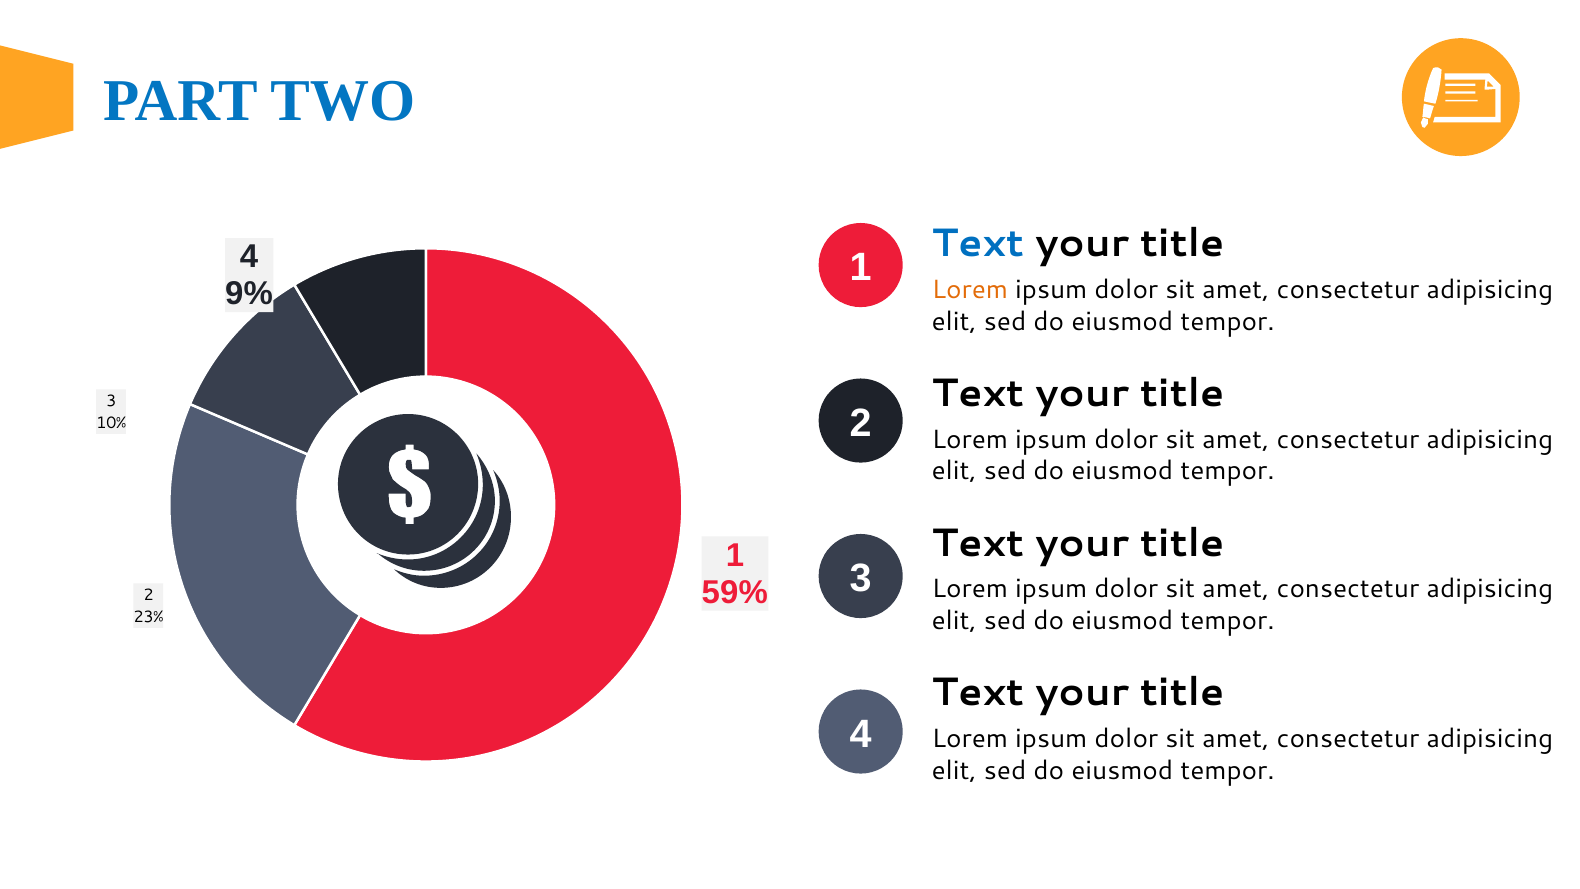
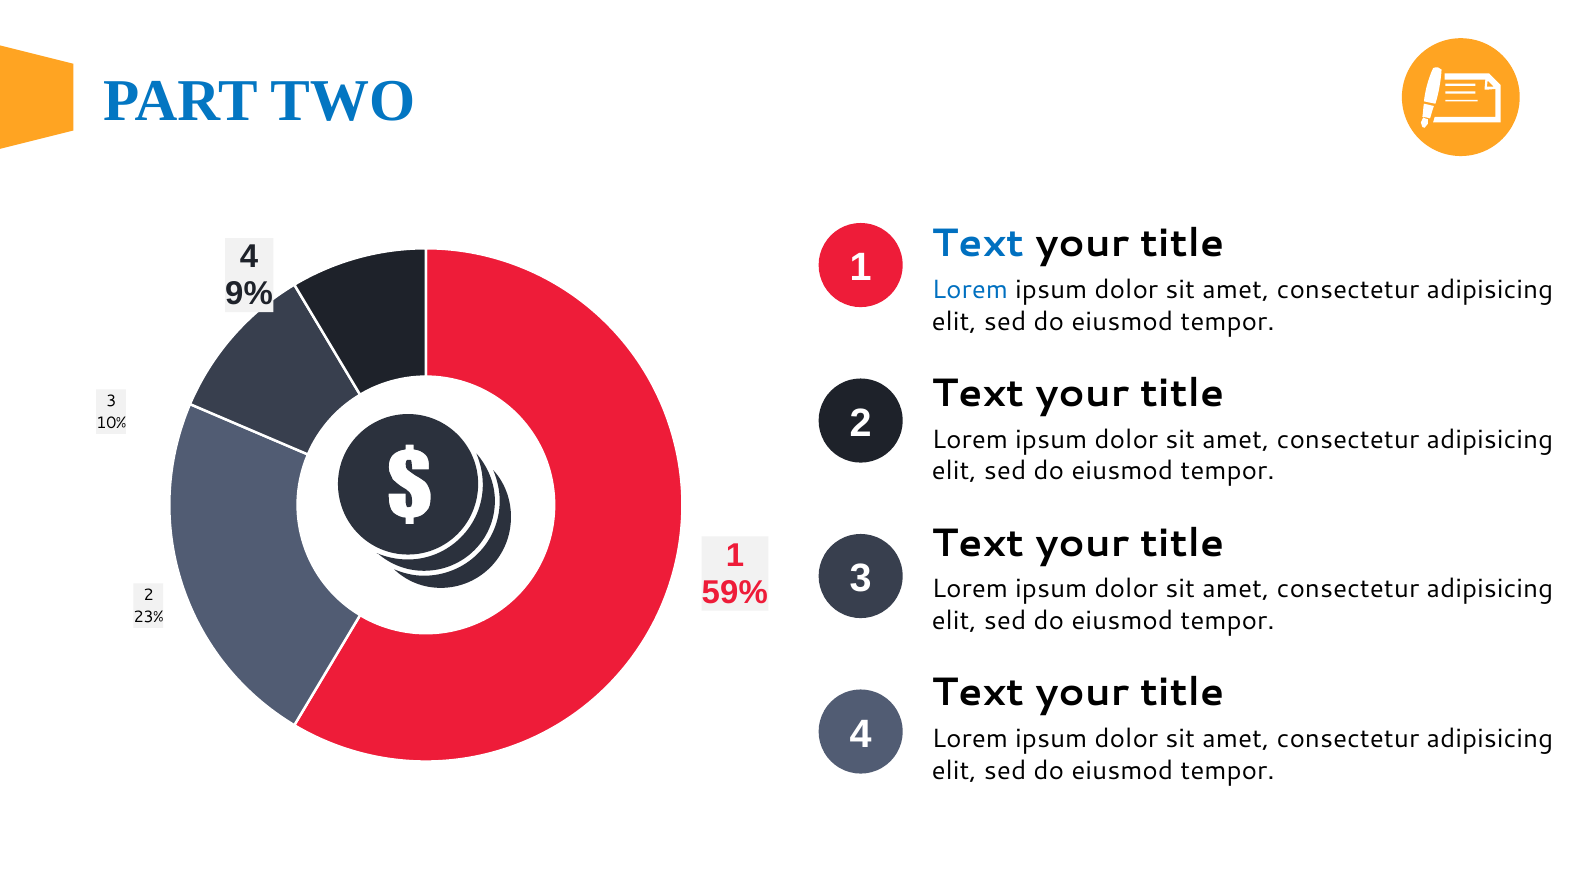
Lorem colour: orange -> blue (970, 290)
